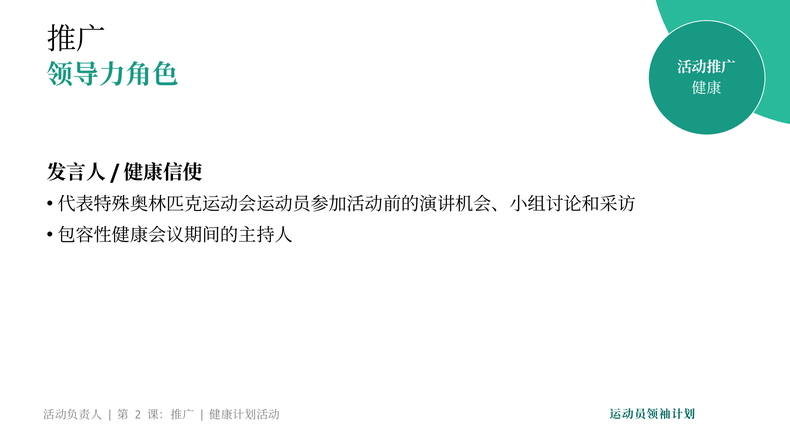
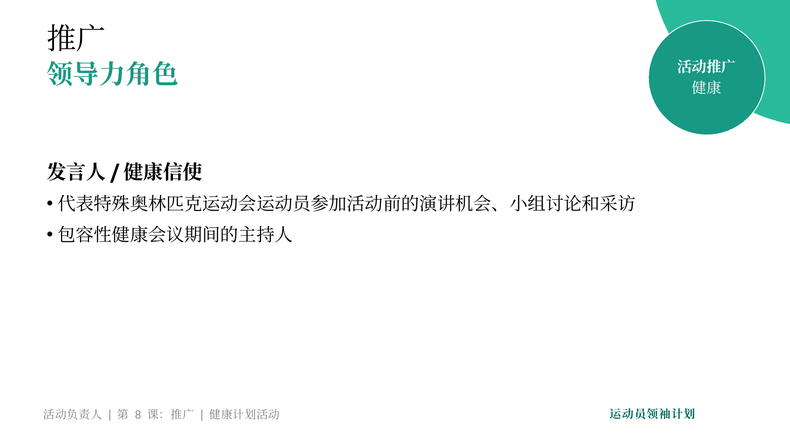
2: 2 -> 8 (138, 415)
